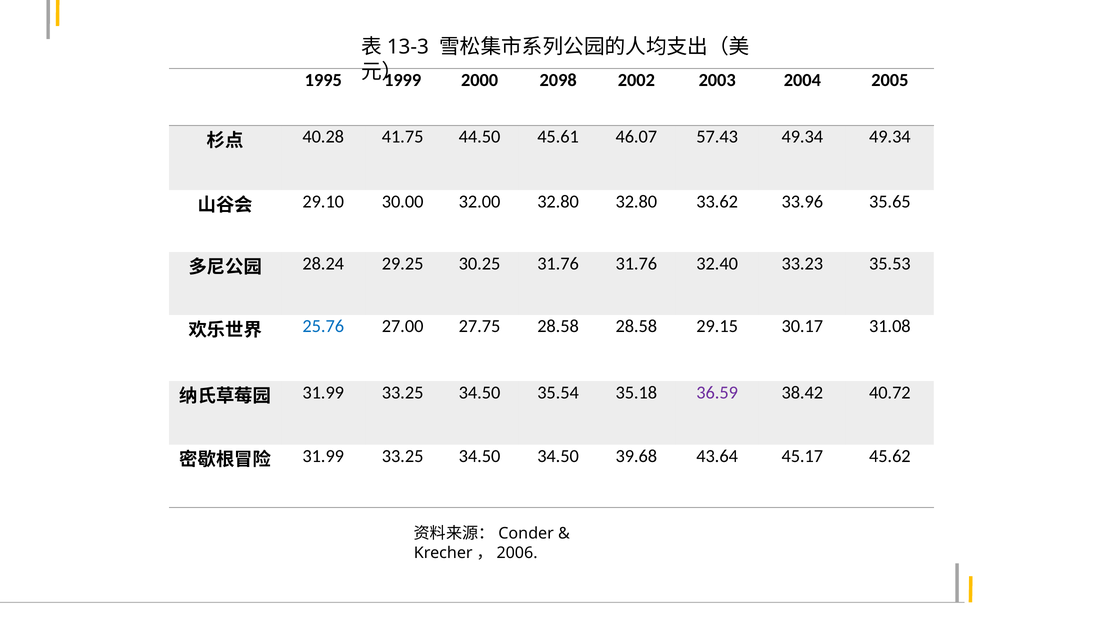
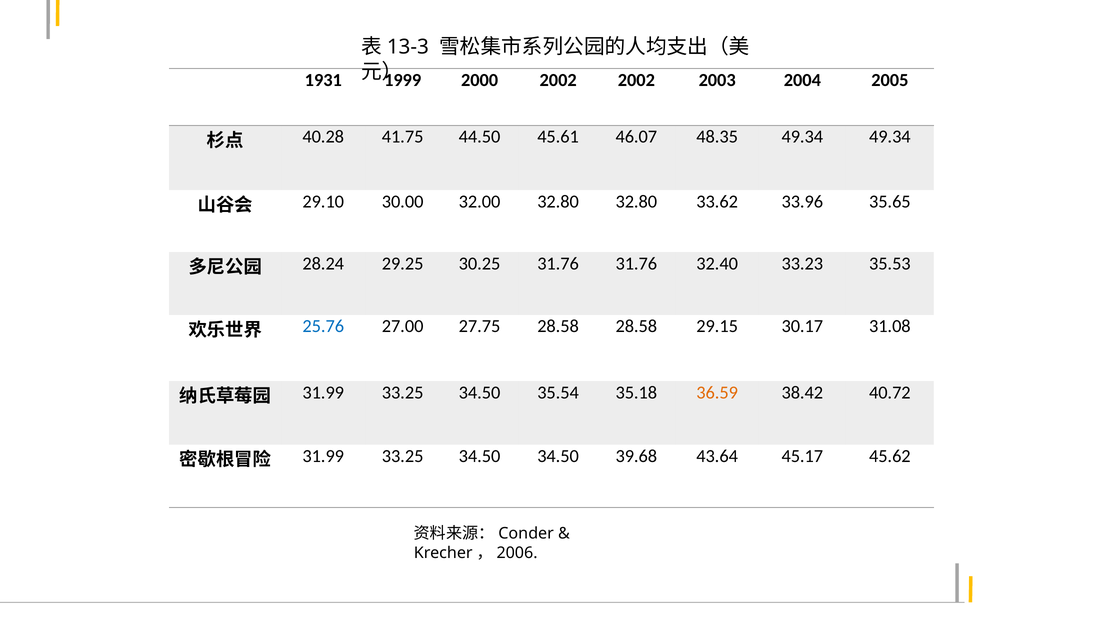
1995: 1995 -> 1931 (323, 80)
2000 2098: 2098 -> 2002 (558, 80)
57.43: 57.43 -> 48.35 (717, 137)
36.59 colour: purple -> orange (717, 393)
